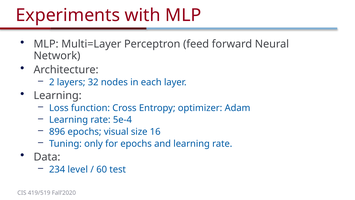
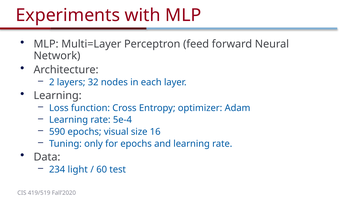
896: 896 -> 590 (57, 132)
level: level -> light (78, 169)
